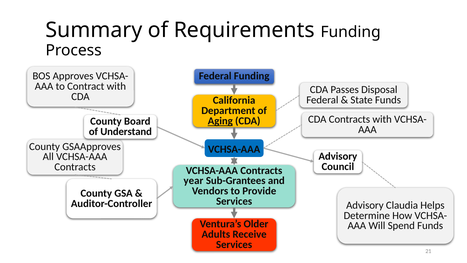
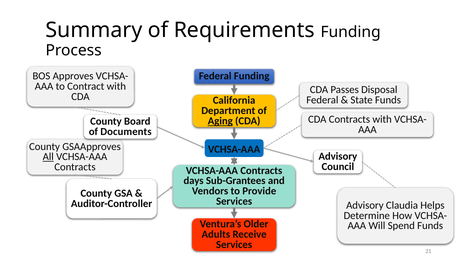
Understand: Understand -> Documents (126, 131)
All underline: none -> present (48, 157)
year: year -> days (194, 181)
